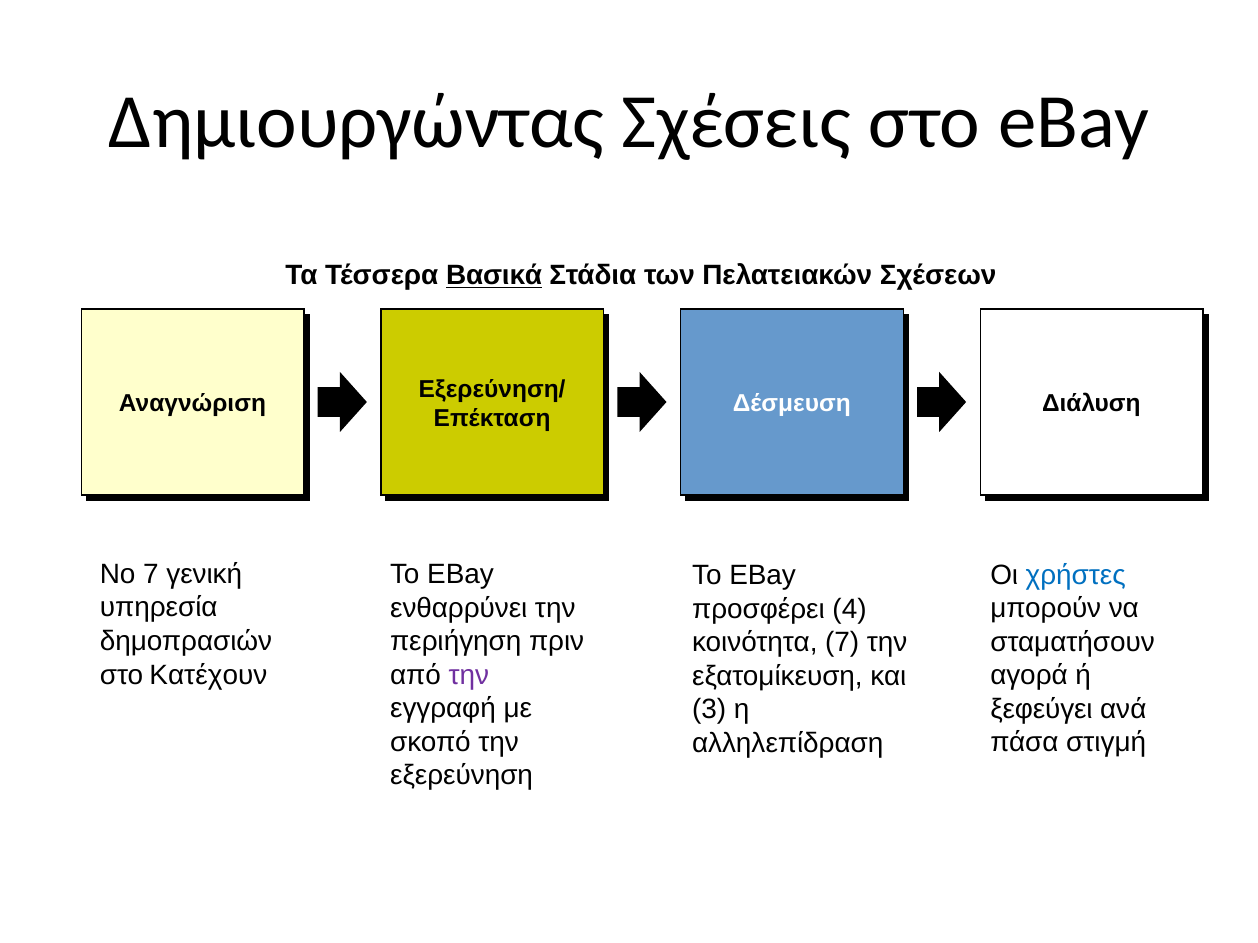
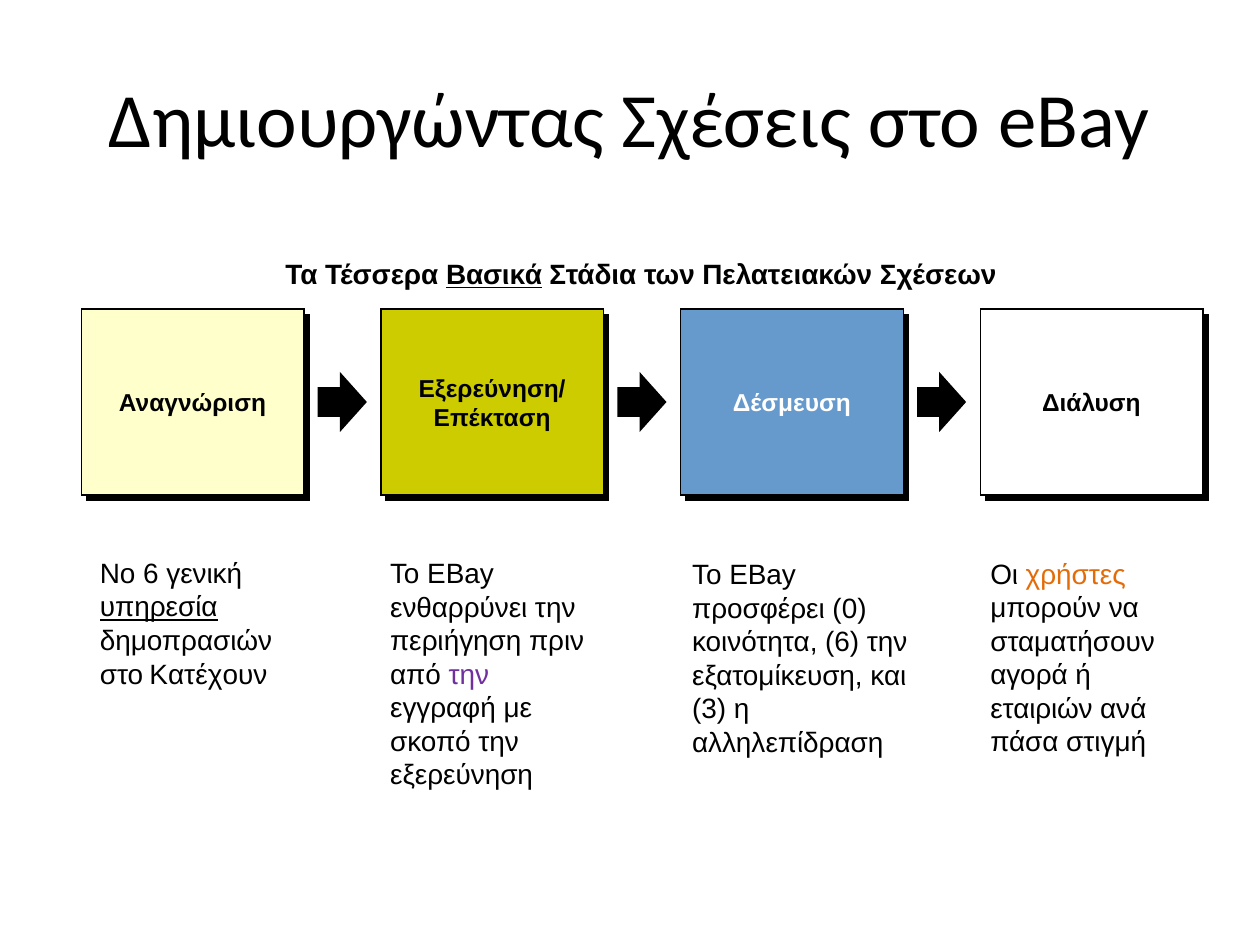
Νο 7: 7 -> 6 (151, 575)
χρήστες colour: blue -> orange (1076, 575)
υπηρεσία underline: none -> present (159, 608)
4: 4 -> 0 (850, 609)
κοινότητα 7: 7 -> 6 (842, 643)
ξεφεύγει: ξεφεύγει -> εταιριών (1041, 709)
